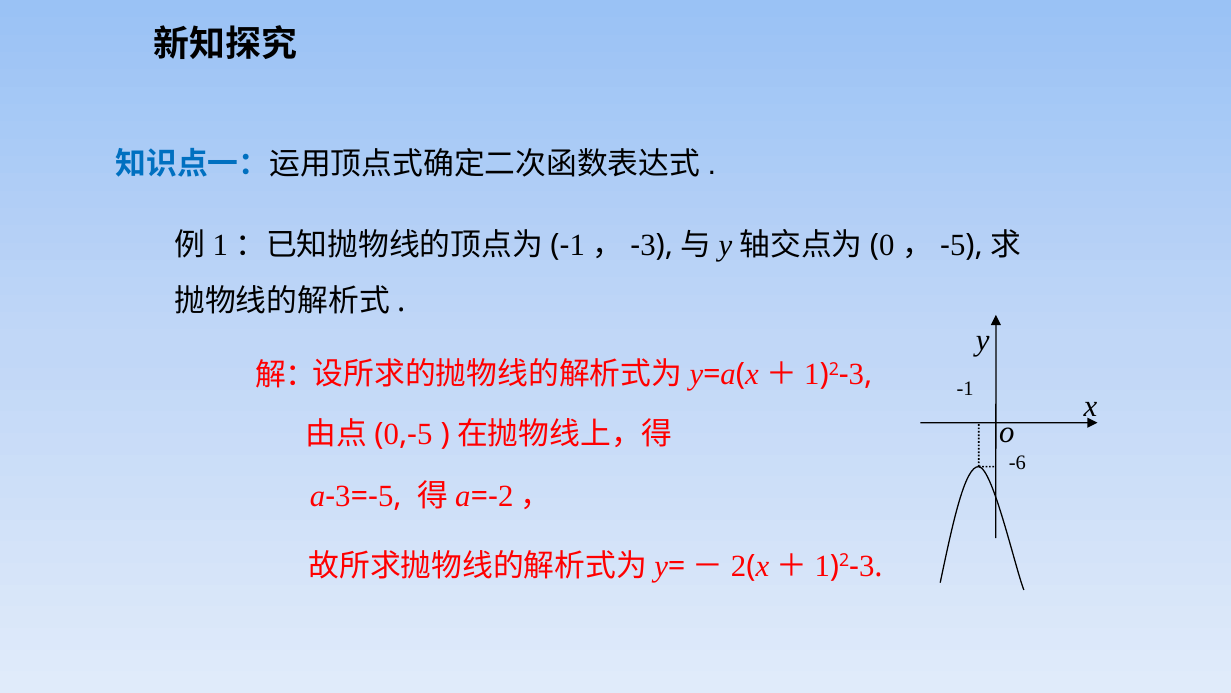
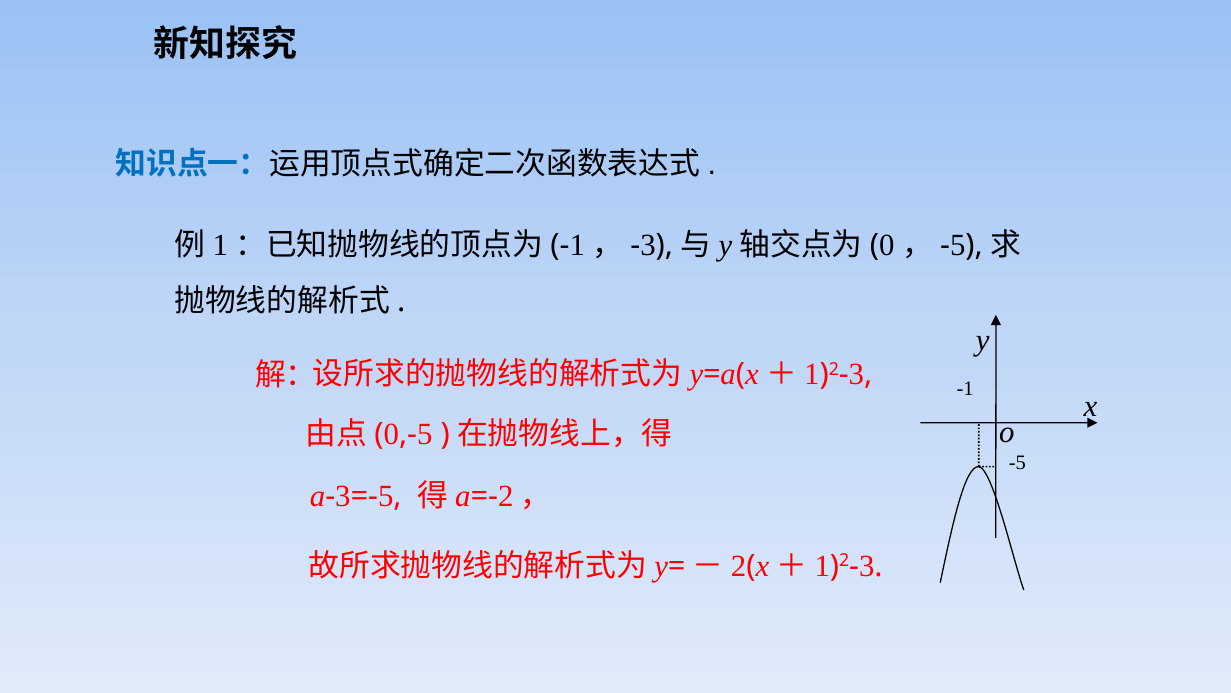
-6: -6 -> -5 (1017, 463)
